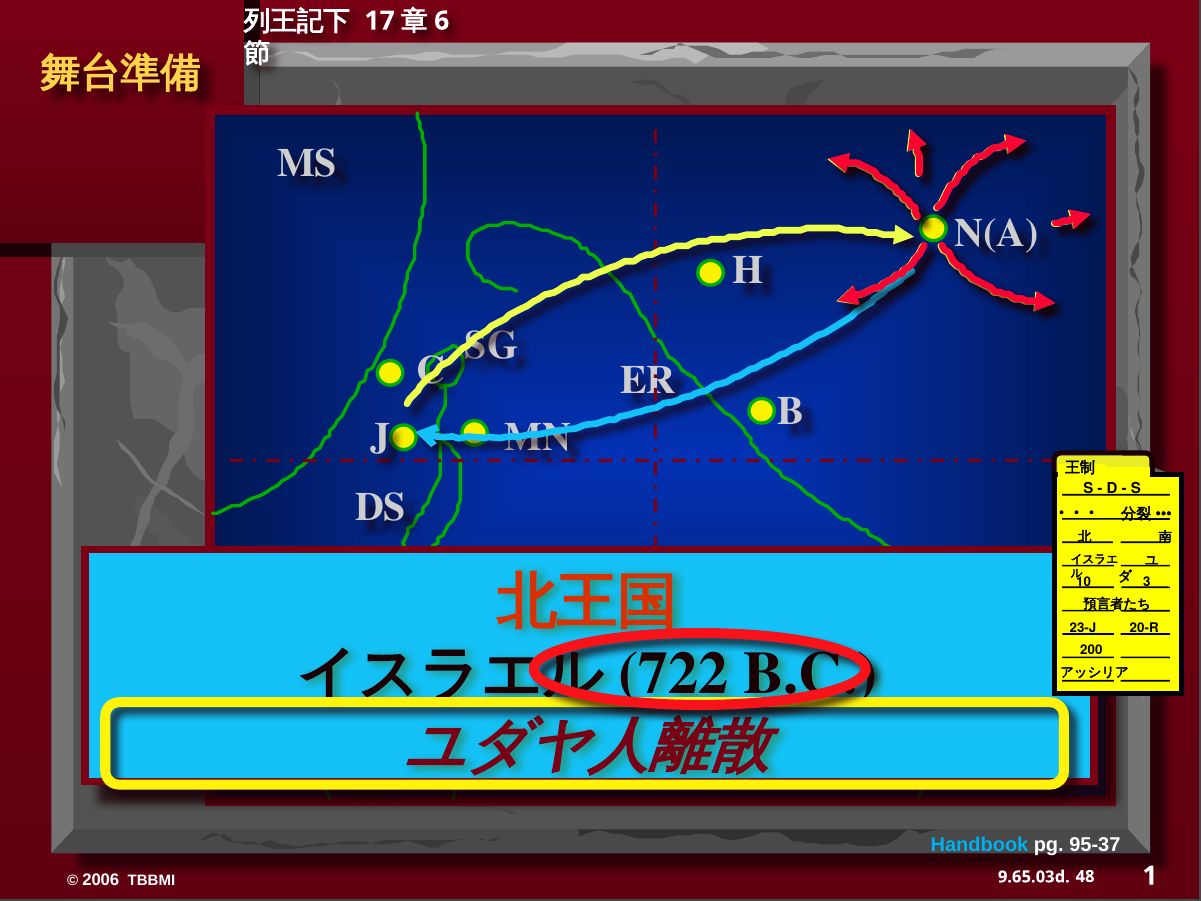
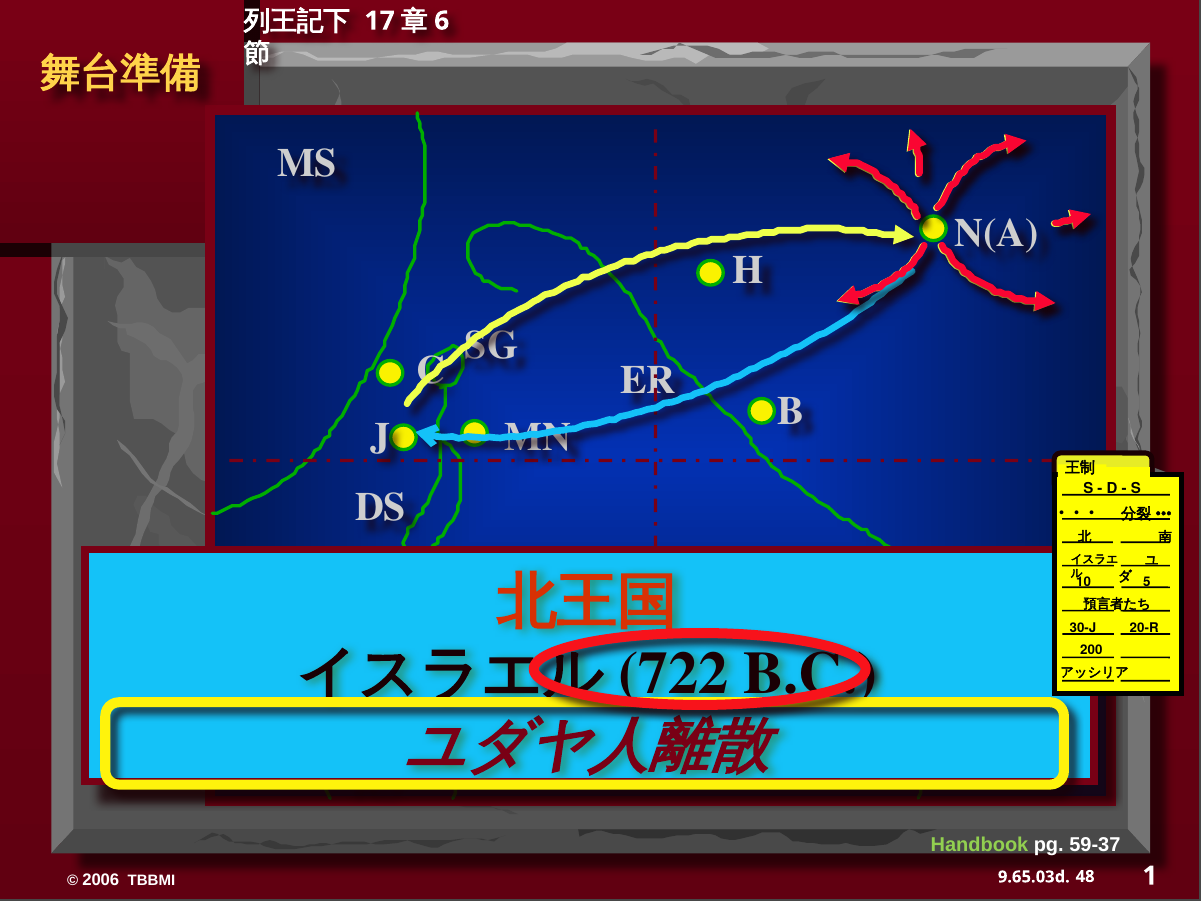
3: 3 -> 5 (1147, 582)
23-J: 23-J -> 30-J (1083, 628)
Handbook colour: light blue -> light green (980, 845)
95-37: 95-37 -> 59-37 (1095, 845)
